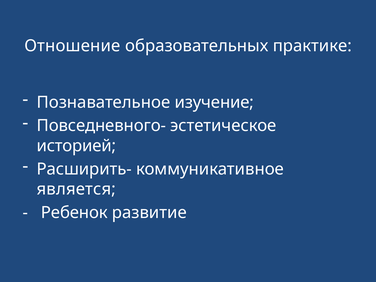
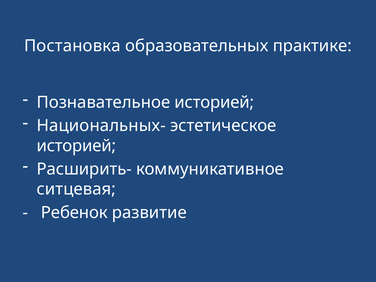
Отношение: Отношение -> Постановка (72, 46)
Познавательное изучение: изучение -> историей (214, 102)
Повседневного-: Повседневного- -> Национальных- (101, 126)
является: является -> ситцевая (76, 189)
